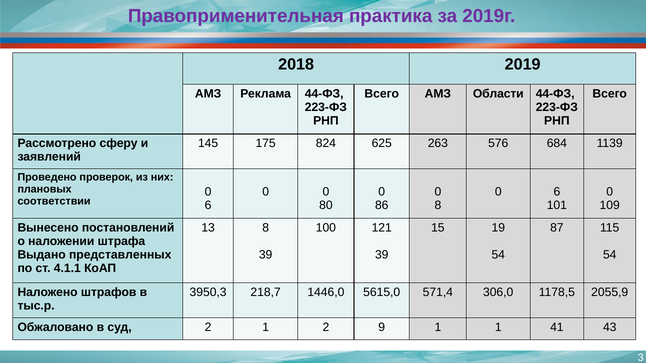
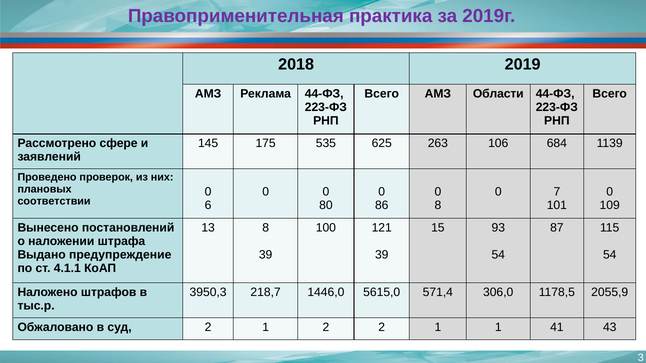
сферу: сферу -> сфере (119, 144)
824: 824 -> 535 (326, 144)
576: 576 -> 106 (498, 144)
6: 6 -> 7 (557, 192)
19: 19 -> 93 (498, 228)
представленных: представленных -> предупреждение (120, 255)
2 9: 9 -> 2 (382, 327)
